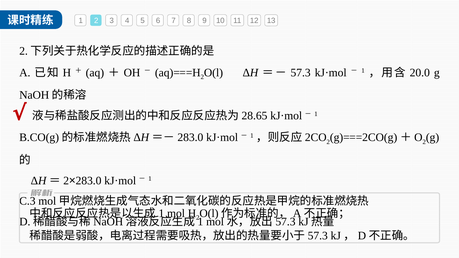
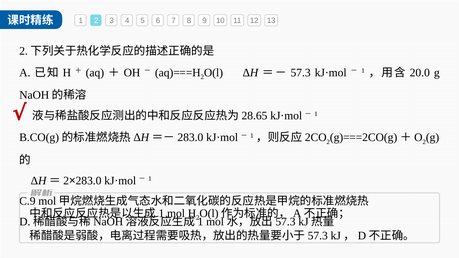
C.3: C.3 -> C.9 (27, 201)
